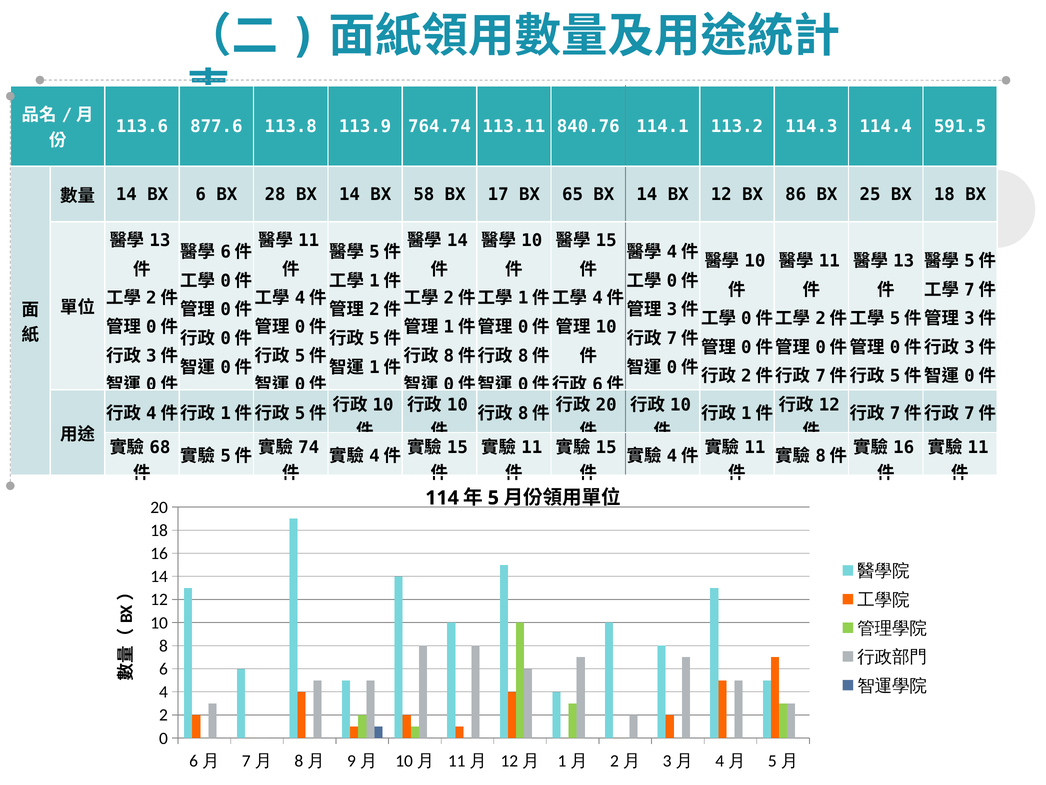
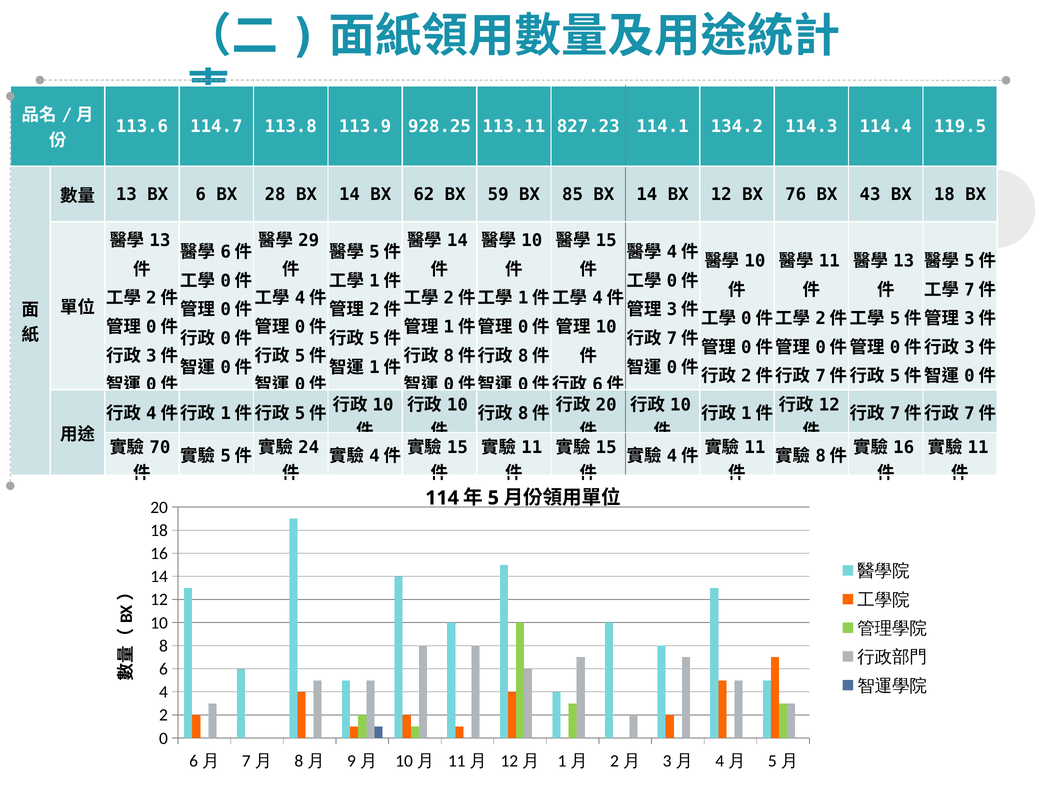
877.6: 877.6 -> 114.7 (216, 127)
764.74: 764.74 -> 928.25 (440, 127)
840.76: 840.76 -> 827.23 (588, 127)
113.2: 113.2 -> 134.2 (737, 127)
591.5: 591.5 -> 119.5 (960, 127)
14: 14 -> 13 (126, 195)
58: 58 -> 62 (424, 195)
17: 17 -> 59 (498, 195)
65: 65 -> 85 (573, 195)
86: 86 -> 76 (796, 195)
25: 25 -> 43 (870, 195)
11: 11 -> 29 (309, 240)
68: 68 -> 70 (160, 447)
74: 74 -> 24 (309, 447)
